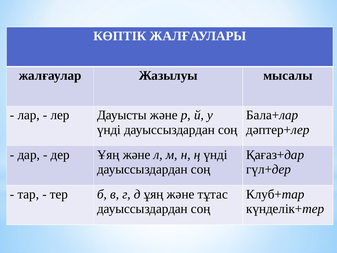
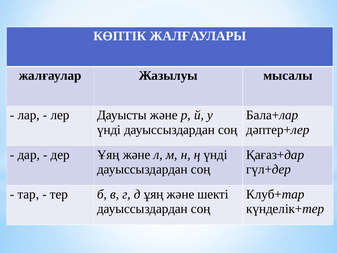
тұтас: тұтас -> шекті (213, 194)
